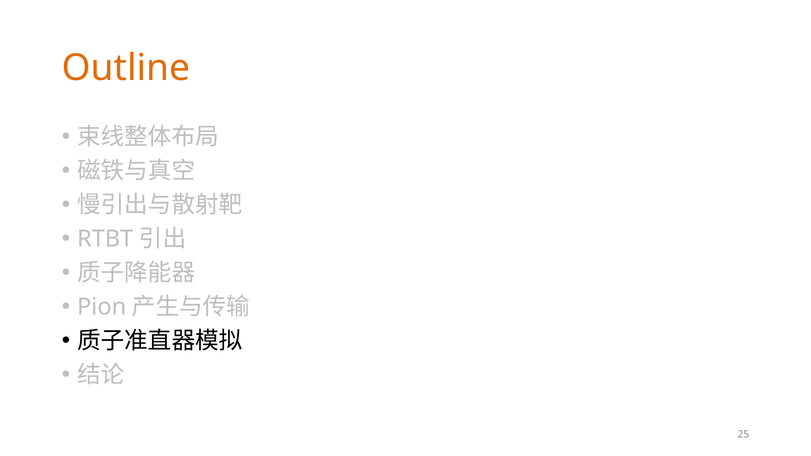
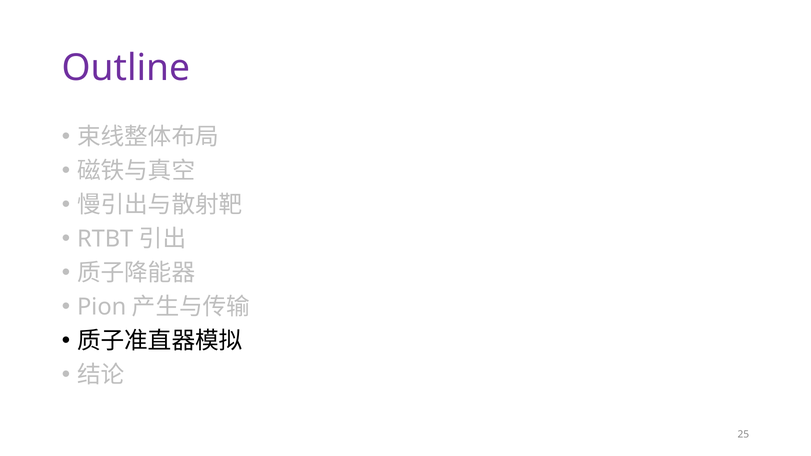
Outline colour: orange -> purple (126, 68)
